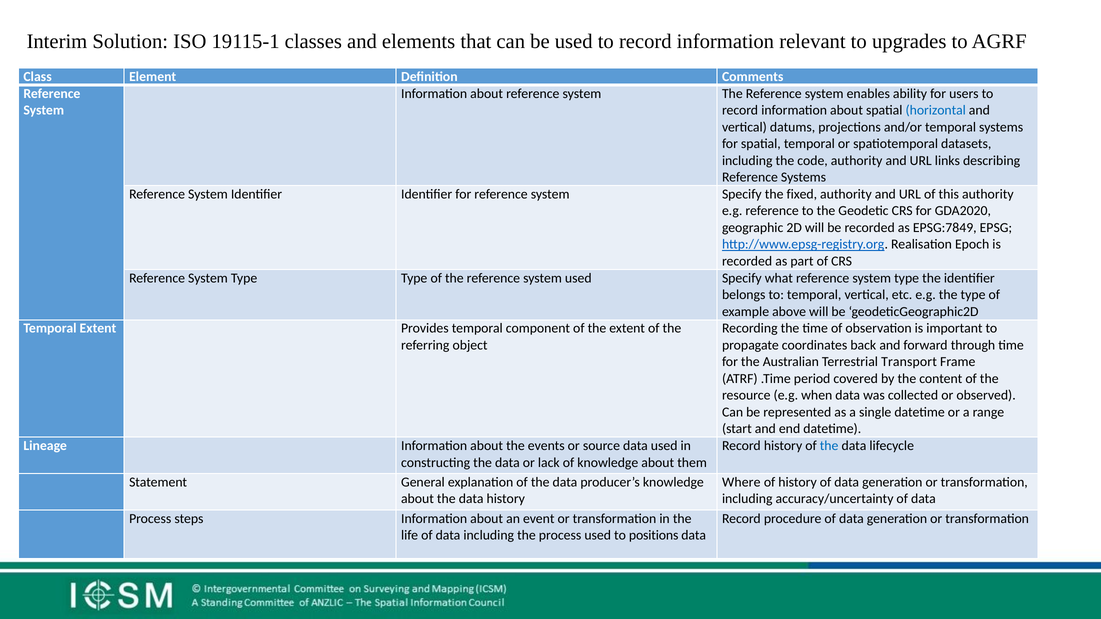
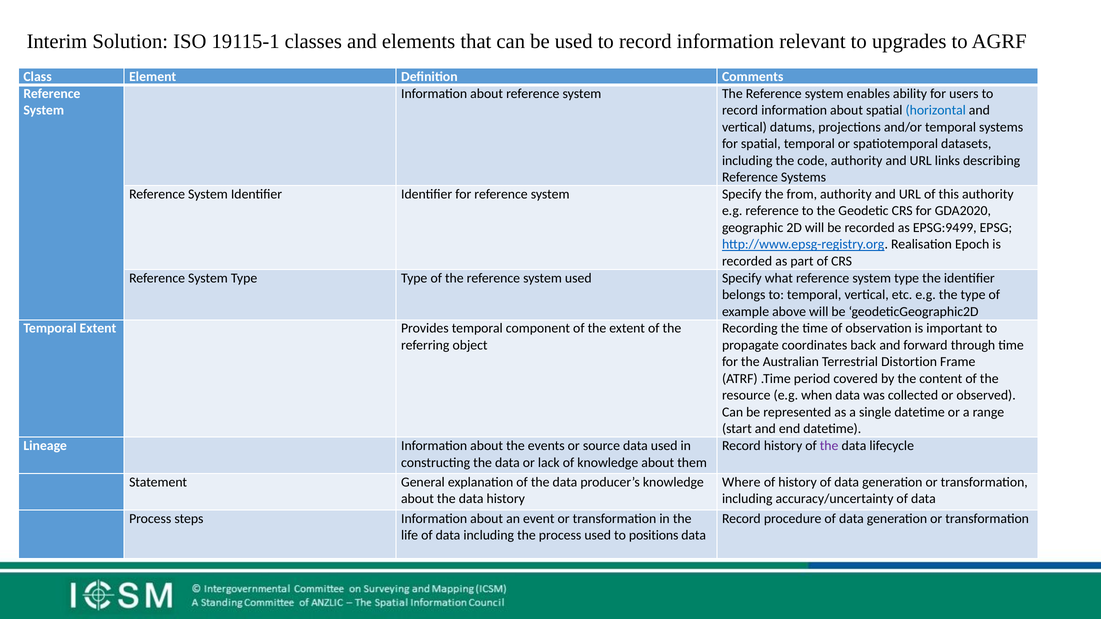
fixed: fixed -> from (802, 194)
EPSG:7849: EPSG:7849 -> EPSG:9499 (945, 228)
Transport: Transport -> Distortion (909, 362)
the colour: blue -> purple (829, 446)
